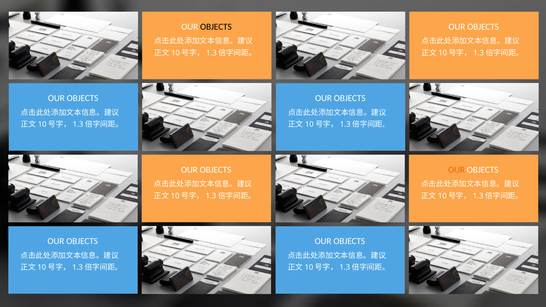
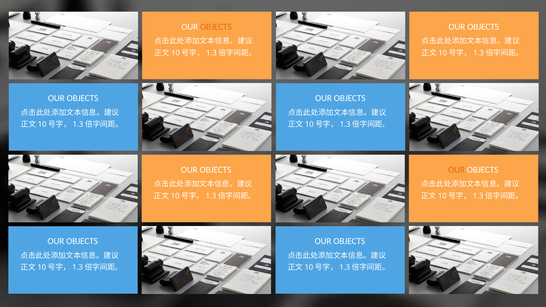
OBJECTS colour: black -> orange (216, 27)
